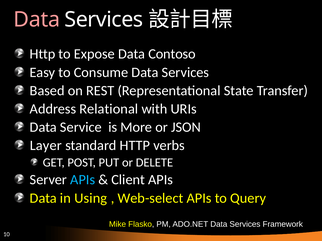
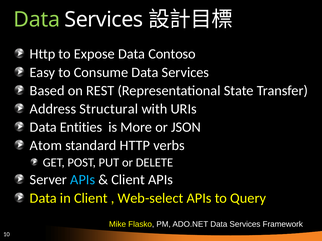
Data colour: pink -> light green (37, 20)
Relational: Relational -> Structural (109, 109)
Service: Service -> Entities (81, 127)
Layer: Layer -> Atom (46, 146)
in Using: Using -> Client (91, 198)
